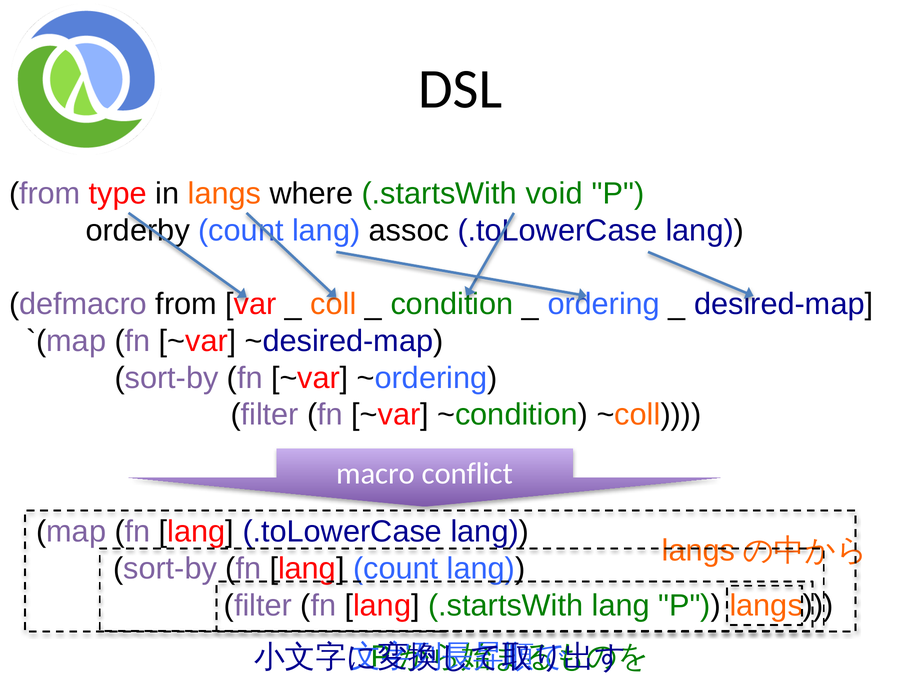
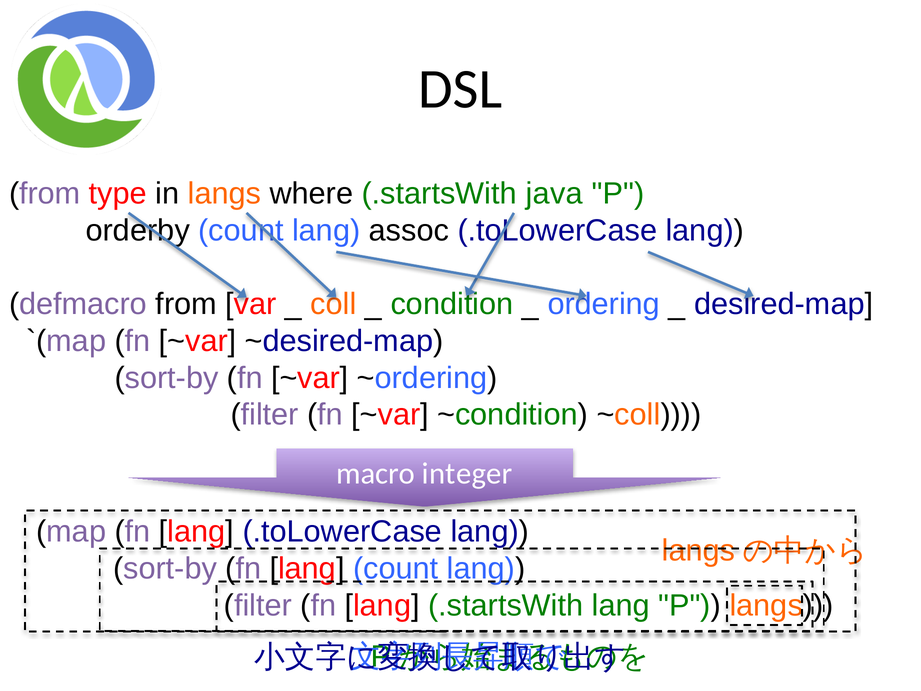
void: void -> java (554, 194)
conflict: conflict -> integer (467, 473)
